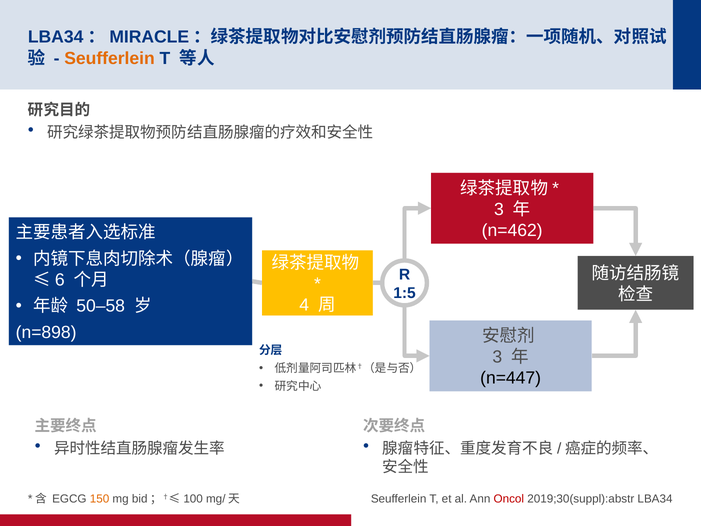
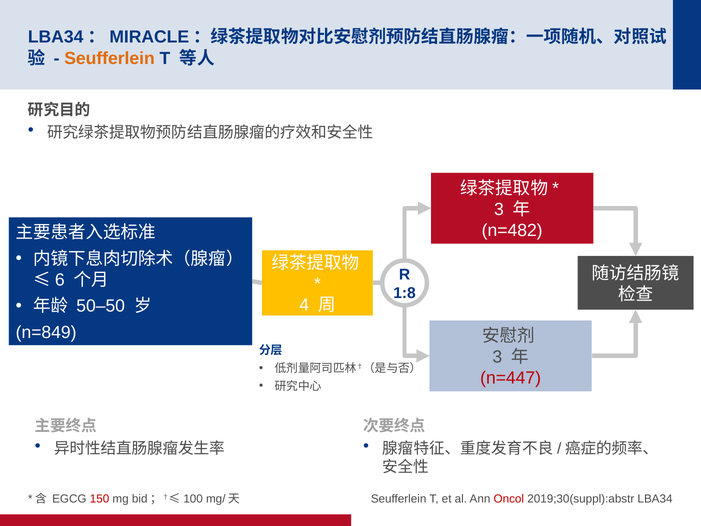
n=462: n=462 -> n=482 (512, 230)
1:5: 1:5 -> 1:8 (405, 293)
50–58: 50–58 -> 50–50 (101, 306)
n=898: n=898 -> n=849 (46, 332)
n=447 colour: black -> red (511, 378)
150 colour: orange -> red (100, 498)
